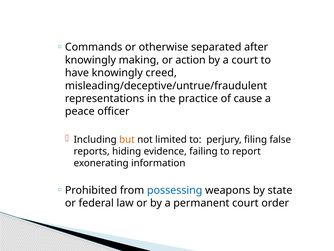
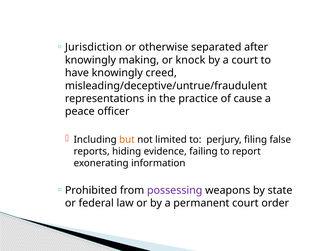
Commands: Commands -> Jurisdiction (94, 47)
action: action -> knock (190, 60)
possessing colour: blue -> purple (175, 190)
